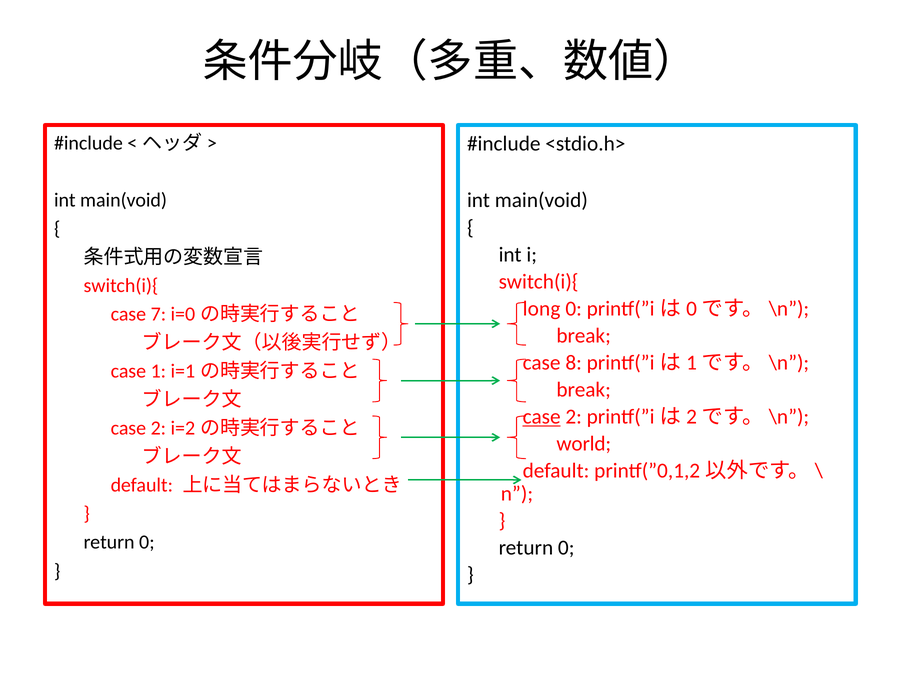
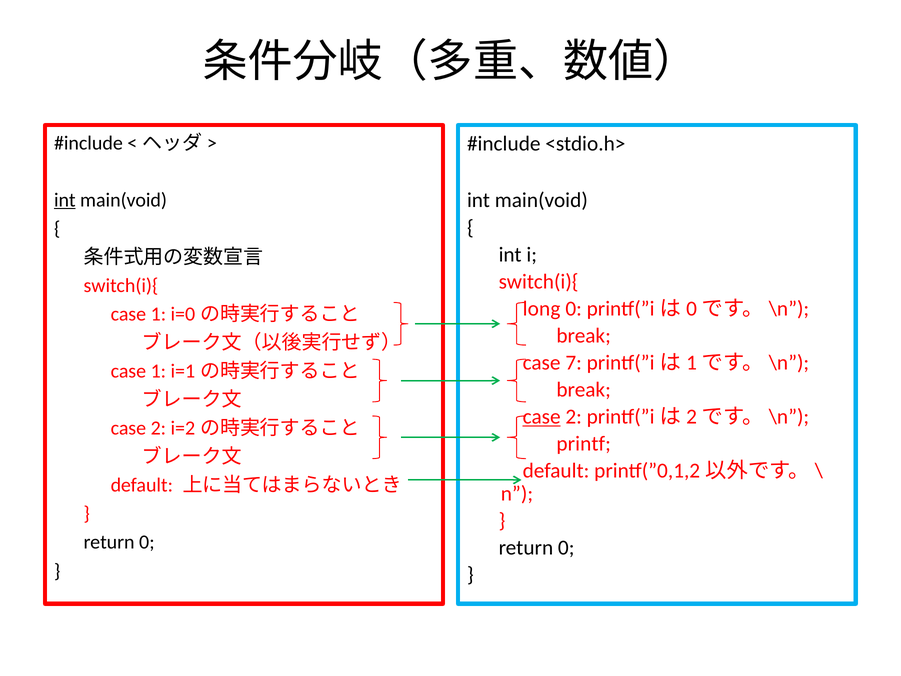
int underline: none -> present (65, 200)
7: 7 -> 1 (158, 314)
8: 8 -> 7 (574, 363)
world: world -> printf (584, 444)
